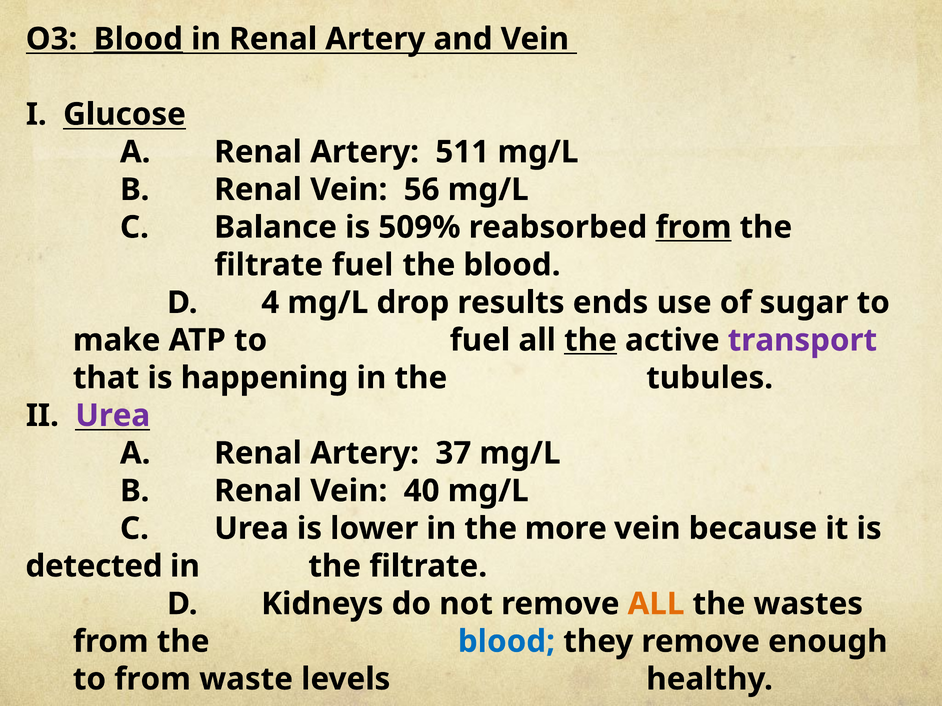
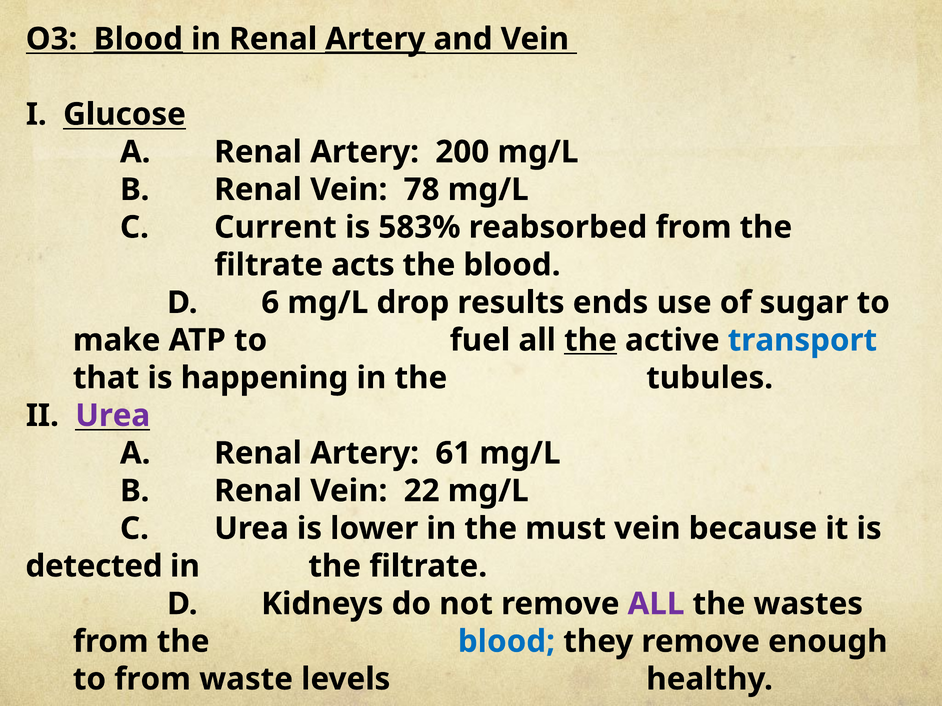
Artery underline: none -> present (375, 39)
511: 511 -> 200 (462, 152)
56: 56 -> 78 (422, 190)
Balance: Balance -> Current (275, 227)
509%: 509% -> 583% (419, 227)
from underline: present -> none (694, 227)
filtrate fuel: fuel -> acts (363, 265)
4: 4 -> 6 (270, 303)
transport colour: purple -> blue (802, 340)
37: 37 -> 61 (453, 454)
40: 40 -> 22 (422, 491)
more: more -> must (566, 529)
ALL colour: orange -> purple (656, 604)
